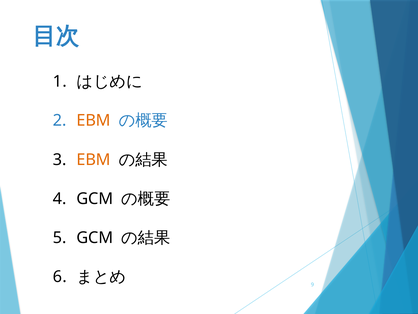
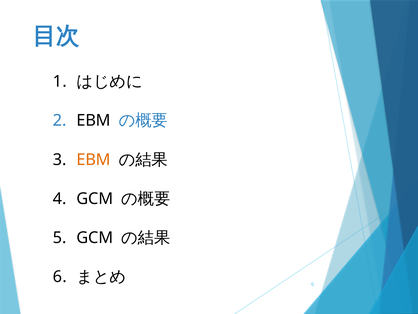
EBM colour: orange -> black (94, 120)
